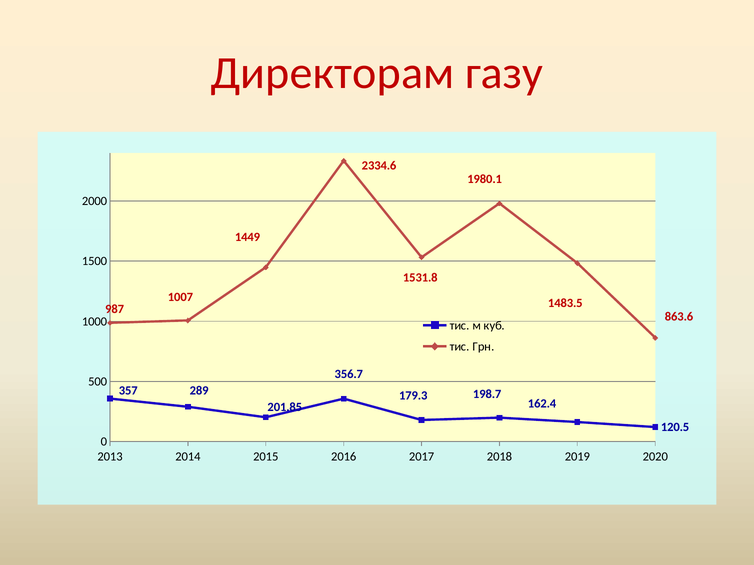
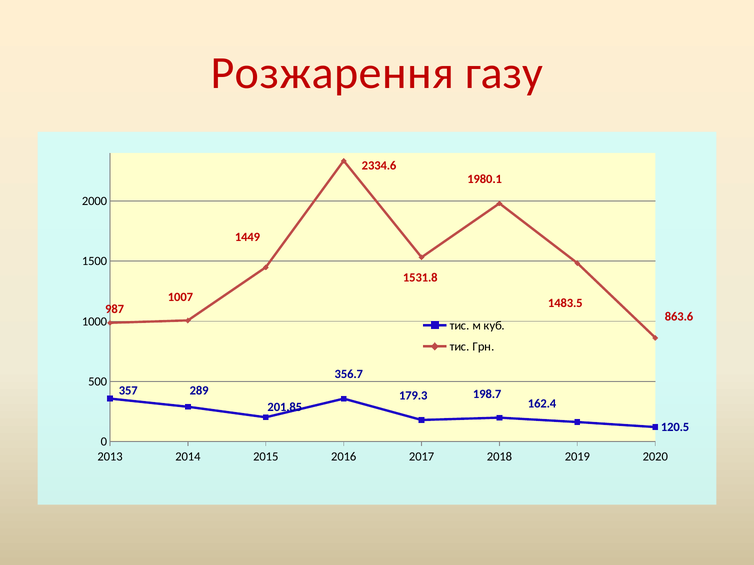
Директорам: Директорам -> Розжарення (332, 73)
